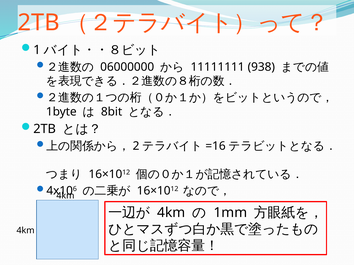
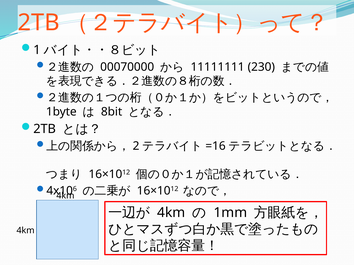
06000000: 06000000 -> 00070000 (127, 67)
938: 938 -> 230 (261, 67)
